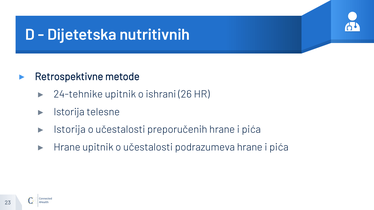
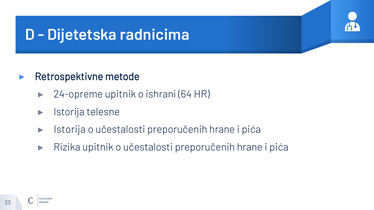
nutritivnih: nutritivnih -> radnicima (155, 35)
24-tehnike: 24-tehnike -> 24-opreme (78, 94)
26: 26 -> 64 (185, 94)
Hrane: Hrane -> Rizika (67, 147)
upitnik o učestalosti podrazumeva: podrazumeva -> preporučenih (205, 147)
